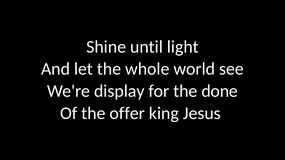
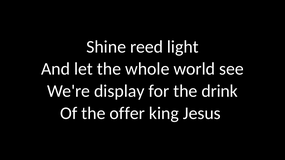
until: until -> reed (147, 47)
done: done -> drink (220, 91)
